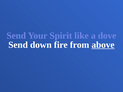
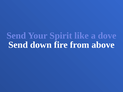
above underline: present -> none (103, 45)
